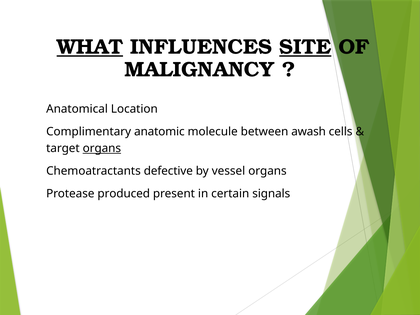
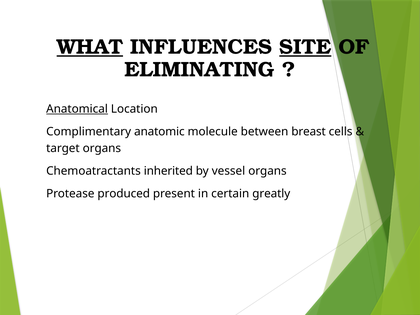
MALIGNANCY: MALIGNANCY -> ELIMINATING (199, 70)
Anatomical underline: none -> present (77, 109)
awash: awash -> breast (309, 132)
organs underline: present -> none (102, 148)
defective: defective -> inherited (168, 171)
signals: signals -> greatly (271, 194)
